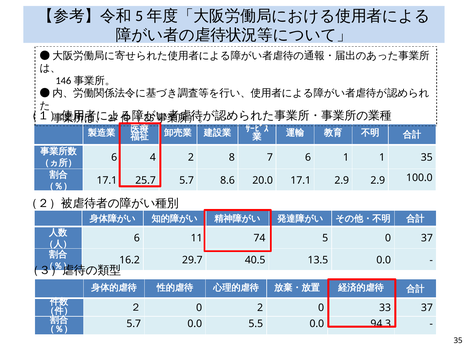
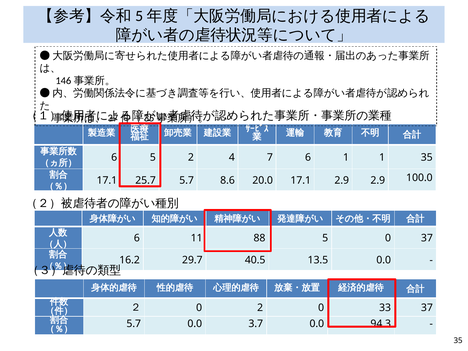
6 4: 4 -> 5 (153, 157)
8: 8 -> 4 (232, 157)
74: 74 -> 88 (259, 238)
5.5: 5.5 -> 3.7 (256, 324)
